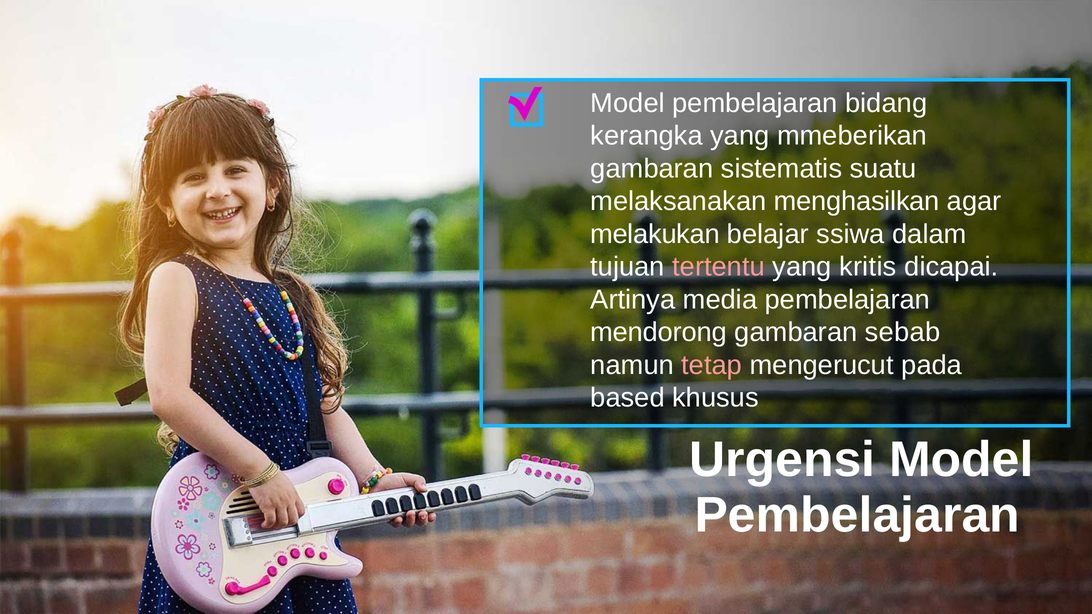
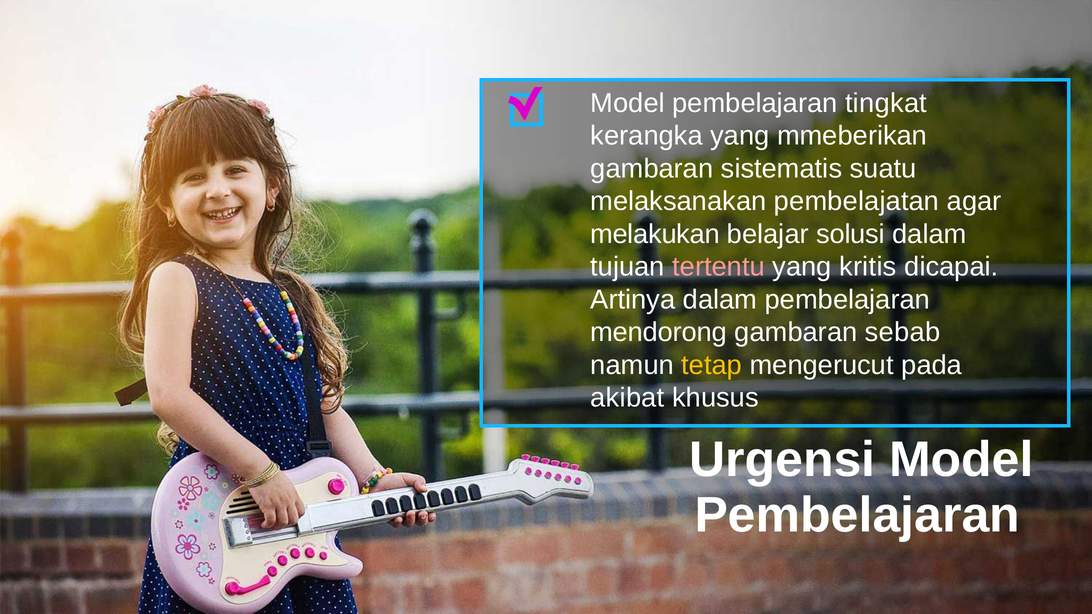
bidang: bidang -> tingkat (886, 103)
menghasilkan: menghasilkan -> pembelajatan (857, 201)
ssiwa: ssiwa -> solusi (851, 234)
Artinya media: media -> dalam (720, 300)
tetap colour: pink -> yellow (712, 365)
based: based -> akibat (627, 398)
